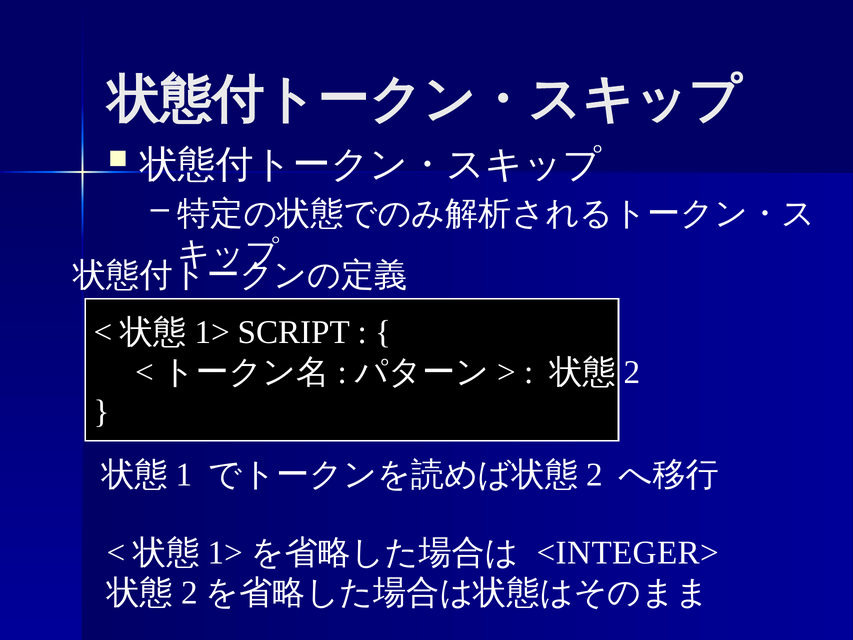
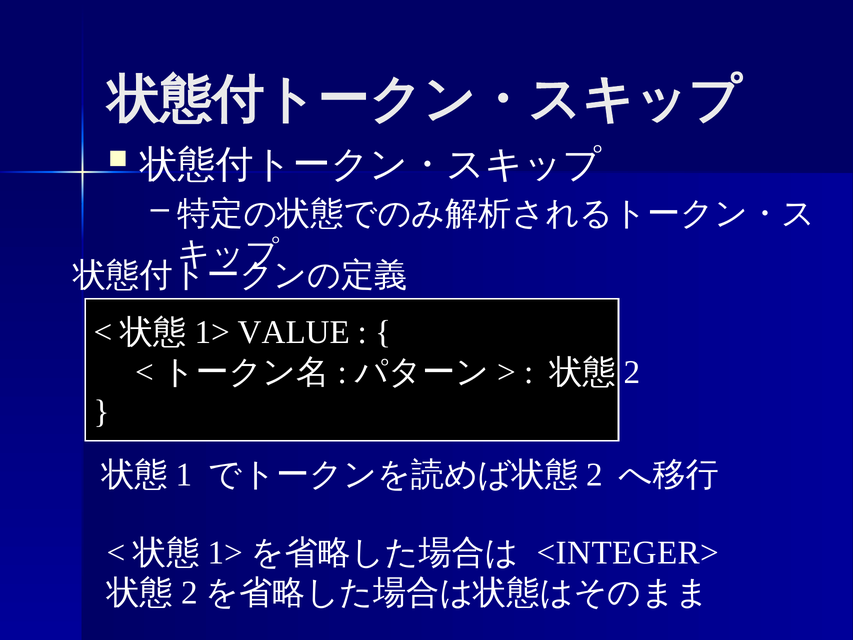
SCRIPT: SCRIPT -> VALUE (294, 332)
